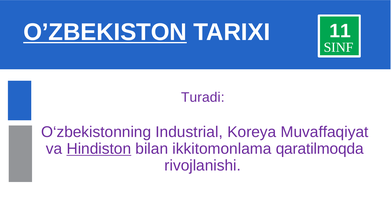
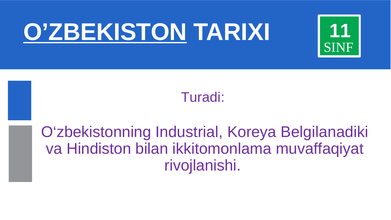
Muvaffaqiyat: Muvaffaqiyat -> Belgilanadiki (324, 132)
Hindiston underline: present -> none (99, 149)
qaratilmoqda: qaratilmoqda -> muvaffaqiyat (320, 149)
